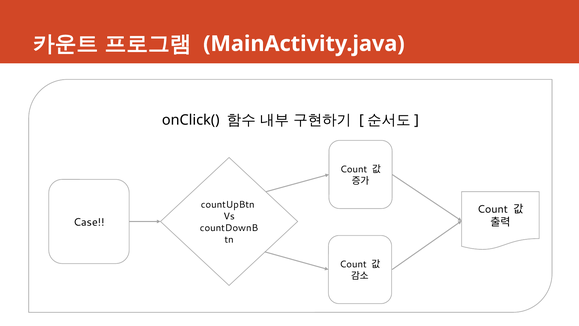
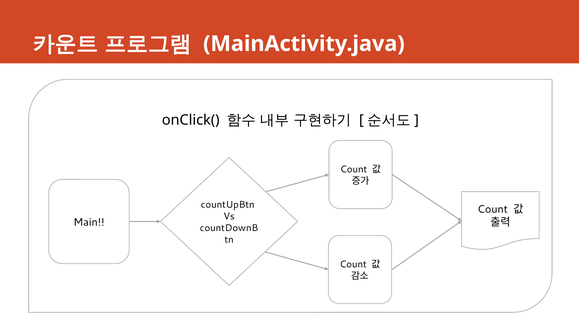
Case: Case -> Main (89, 222)
